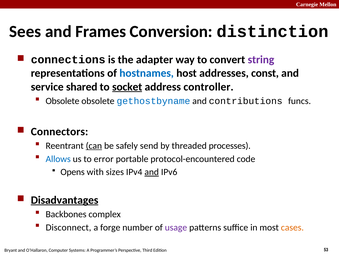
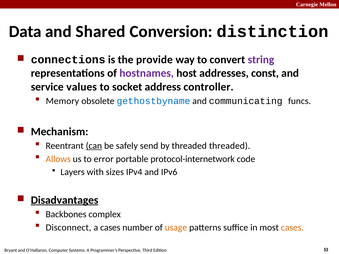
Sees: Sees -> Data (25, 31)
Frames: Frames -> Shared (101, 31)
adapter: adapter -> provide (154, 60)
hostnames colour: blue -> purple (147, 73)
shared: shared -> values (82, 87)
socket underline: present -> none (127, 87)
Obsolete: Obsolete -> Memory (62, 101)
contributions: contributions -> communicating (246, 101)
Connectors: Connectors -> Mechanism (60, 132)
threaded processes: processes -> threaded (230, 146)
Allows colour: blue -> orange (58, 159)
protocol-encountered: protocol-encountered -> protocol-internetwork (193, 159)
Opens: Opens -> Layers (73, 172)
and underline: present -> none (152, 172)
a forge: forge -> cases (110, 228)
usage colour: purple -> orange (176, 228)
